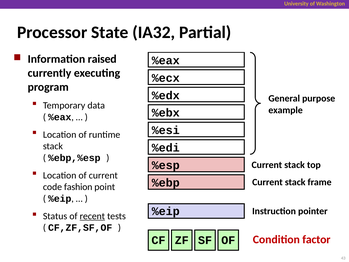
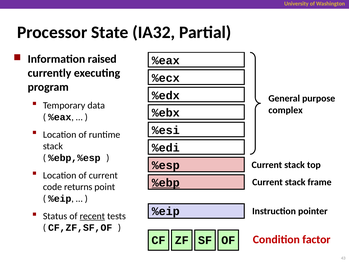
example: example -> complex (286, 110)
%ebp underline: none -> present (166, 183)
fashion: fashion -> returns (78, 187)
